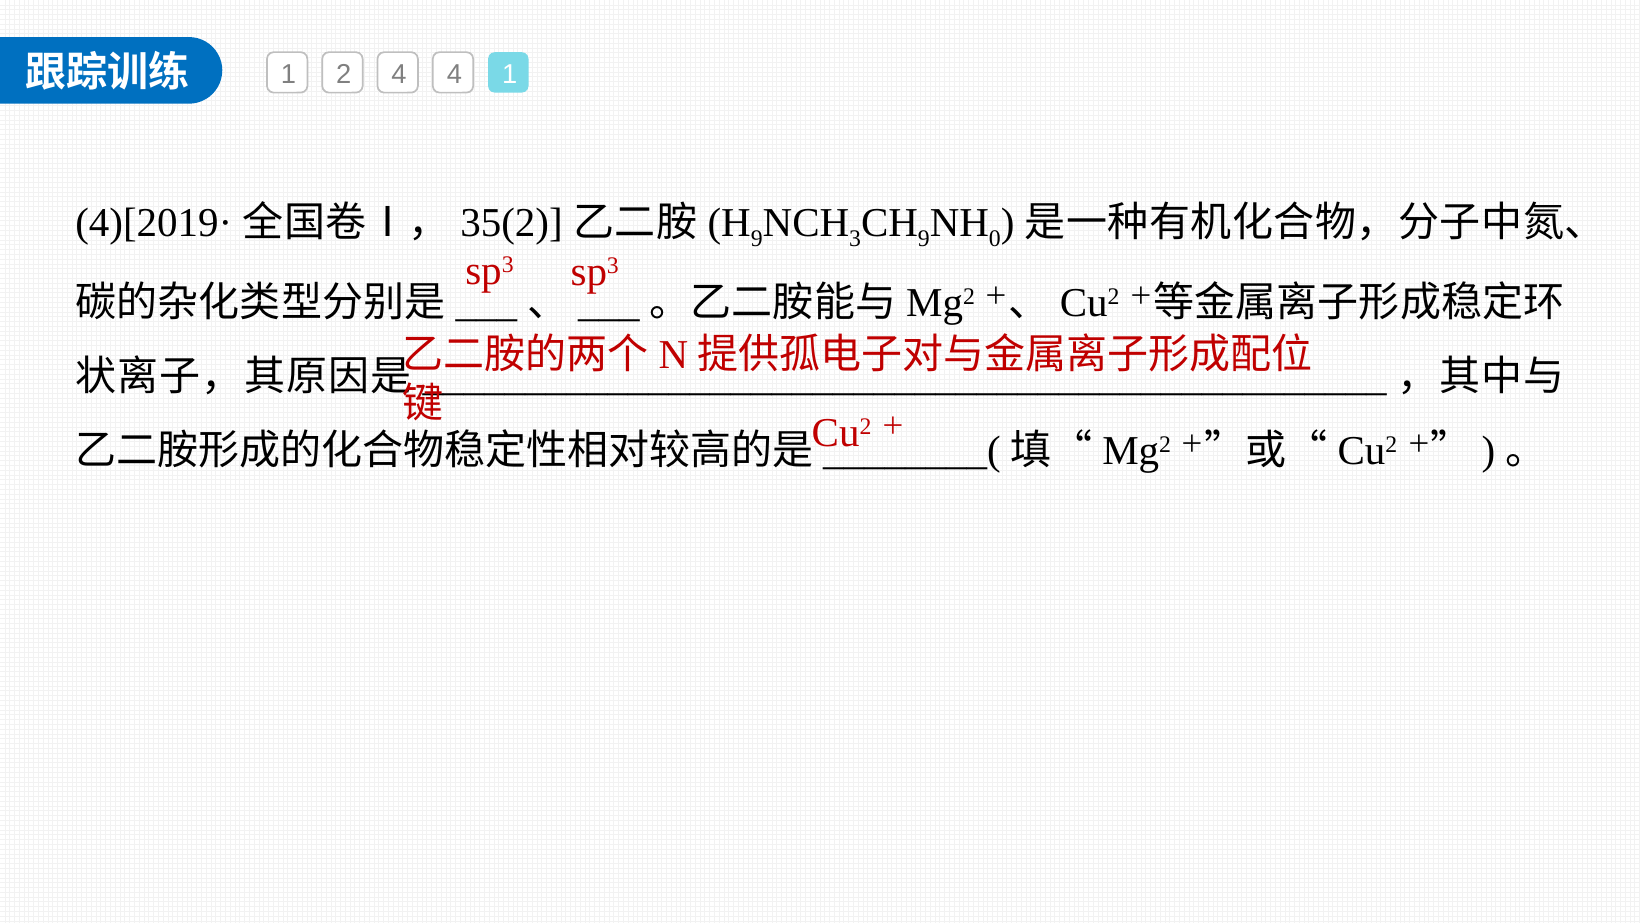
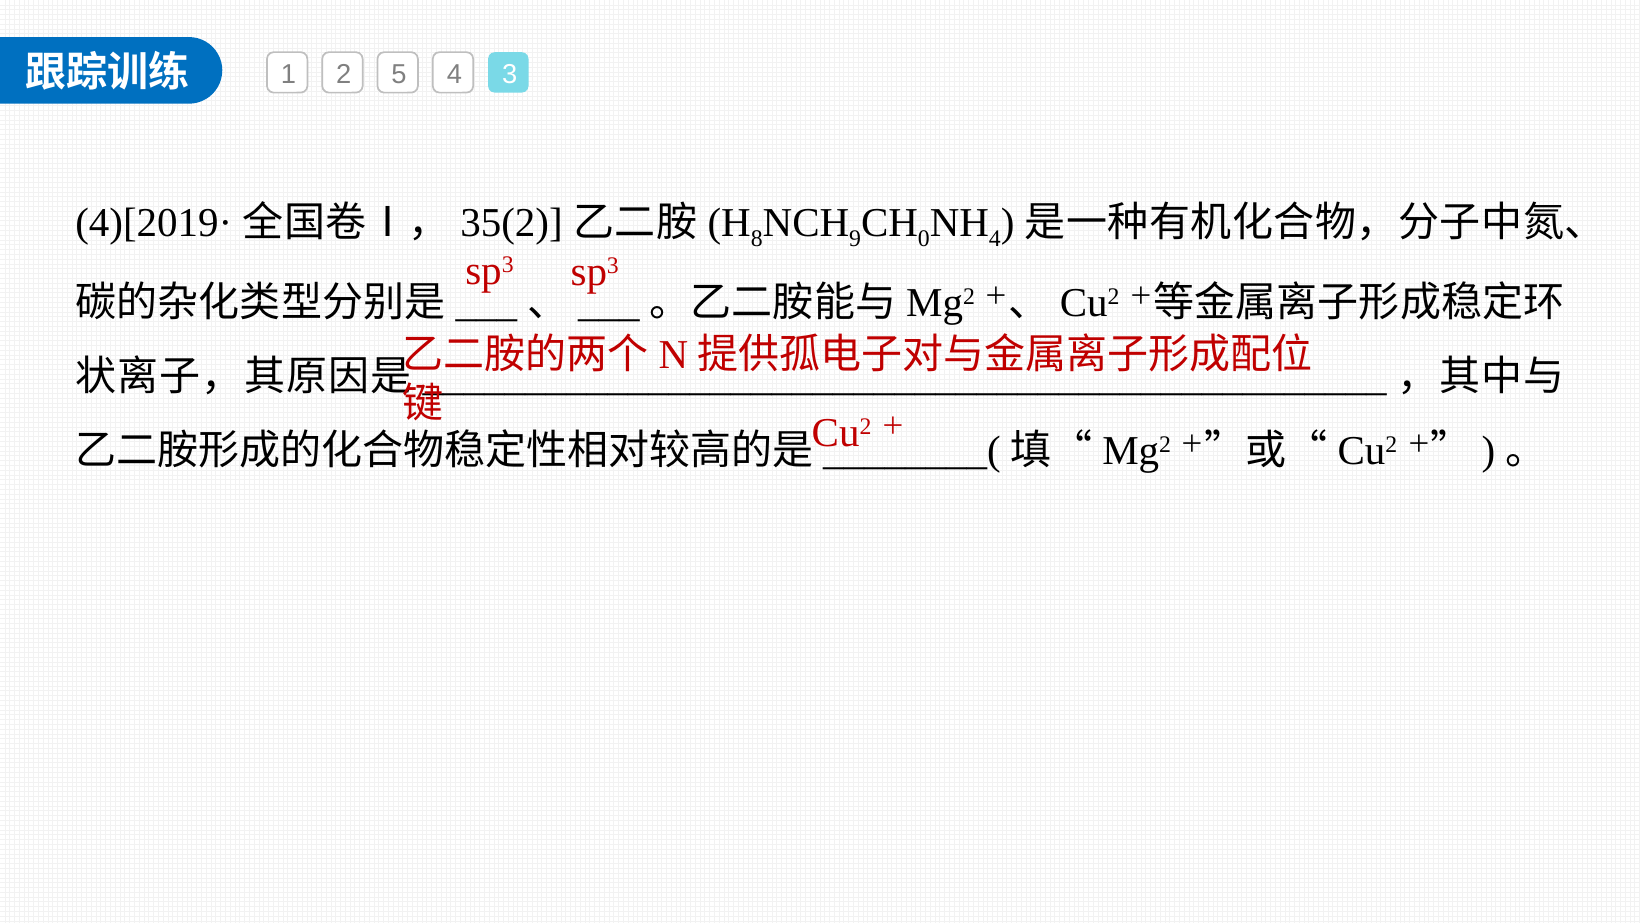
2 4: 4 -> 5 (399, 74)
4 1: 1 -> 3 (510, 74)
9: 9 -> 8 (757, 238)
3: 3 -> 9 (855, 238)
9: 9 -> 0 (924, 238)
0: 0 -> 4 (995, 238)
